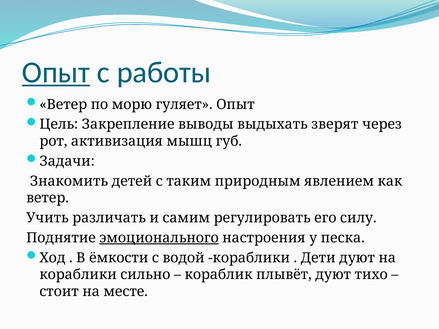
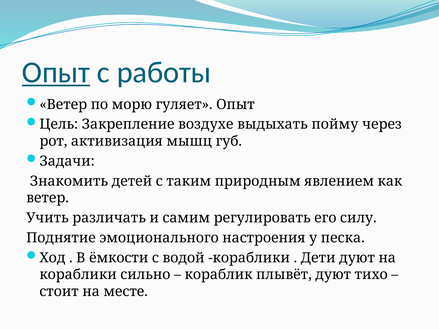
выводы: выводы -> воздухе (206, 124)
зверят: зверят -> пойму (335, 124)
эмоционального underline: present -> none (159, 238)
